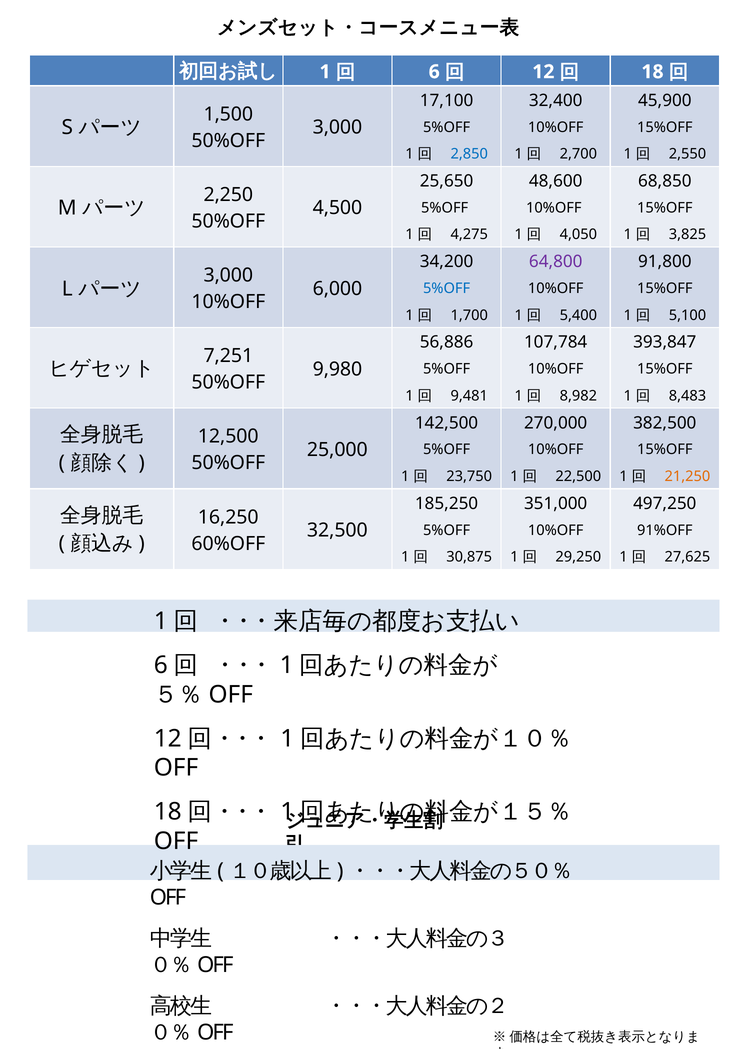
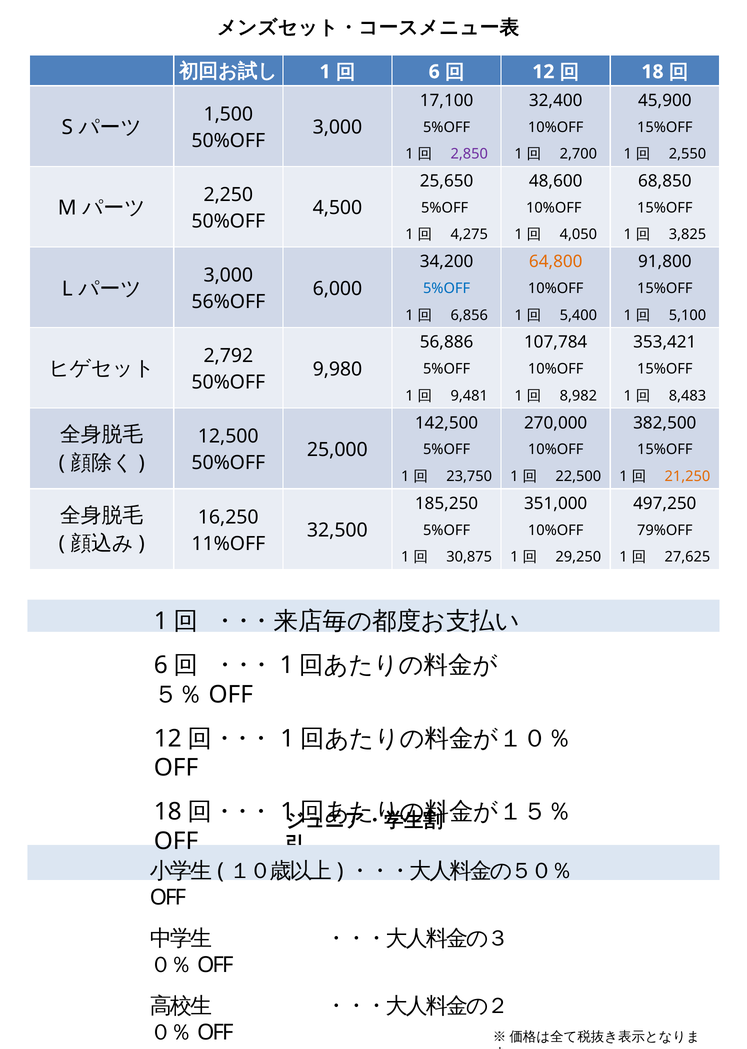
2,850 colour: blue -> purple (469, 154)
64,800 colour: purple -> orange (556, 262)
10%OFF: 10%OFF -> 56%OFF (228, 302)
1,700: 1,700 -> 6,856 (469, 315)
393,847: 393,847 -> 353,421 (665, 342)
7,251: 7,251 -> 2,792 (228, 356)
91%OFF: 91%OFF -> 79%OFF (665, 530)
60%OFF: 60%OFF -> 11%OFF (228, 543)
